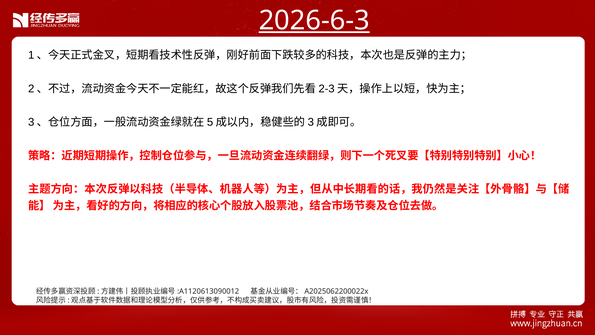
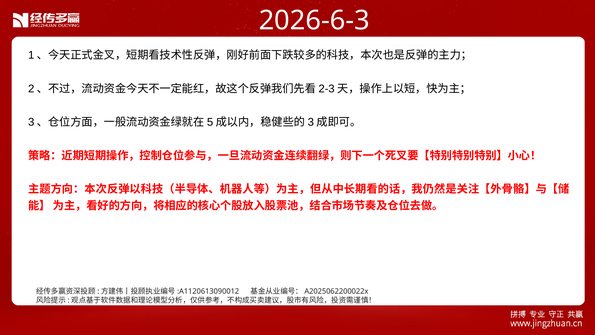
2026-6-3 underline: present -> none (314, 20)
